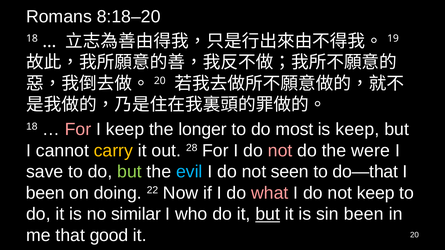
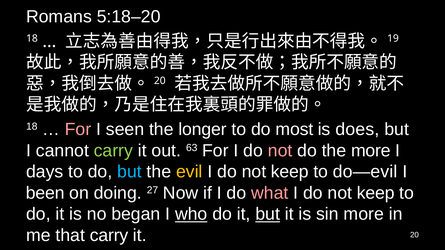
8:18–20: 8:18–20 -> 5:18–20 (129, 17)
I keep: keep -> seen (125, 130)
is keep: keep -> does (357, 130)
carry colour: yellow -> light green (113, 151)
28: 28 -> 63 (192, 148)
the were: were -> more (371, 151)
save: save -> days (45, 172)
but colour: light green -> light blue (130, 172)
evil colour: light blue -> yellow (189, 172)
seen: seen -> keep (290, 172)
do—that: do—that -> do—evil (365, 172)
22: 22 -> 27 (153, 190)
similar: similar -> began (136, 214)
who underline: none -> present (191, 214)
sin been: been -> more (364, 214)
that good: good -> carry (109, 236)
